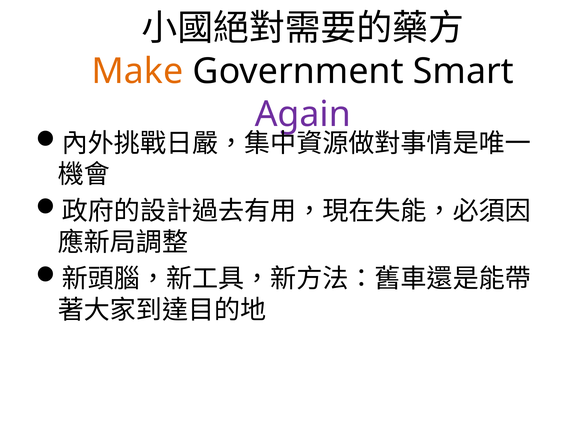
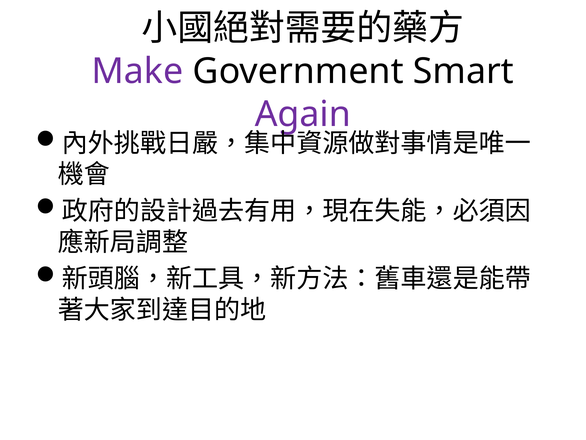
Make colour: orange -> purple (137, 71)
